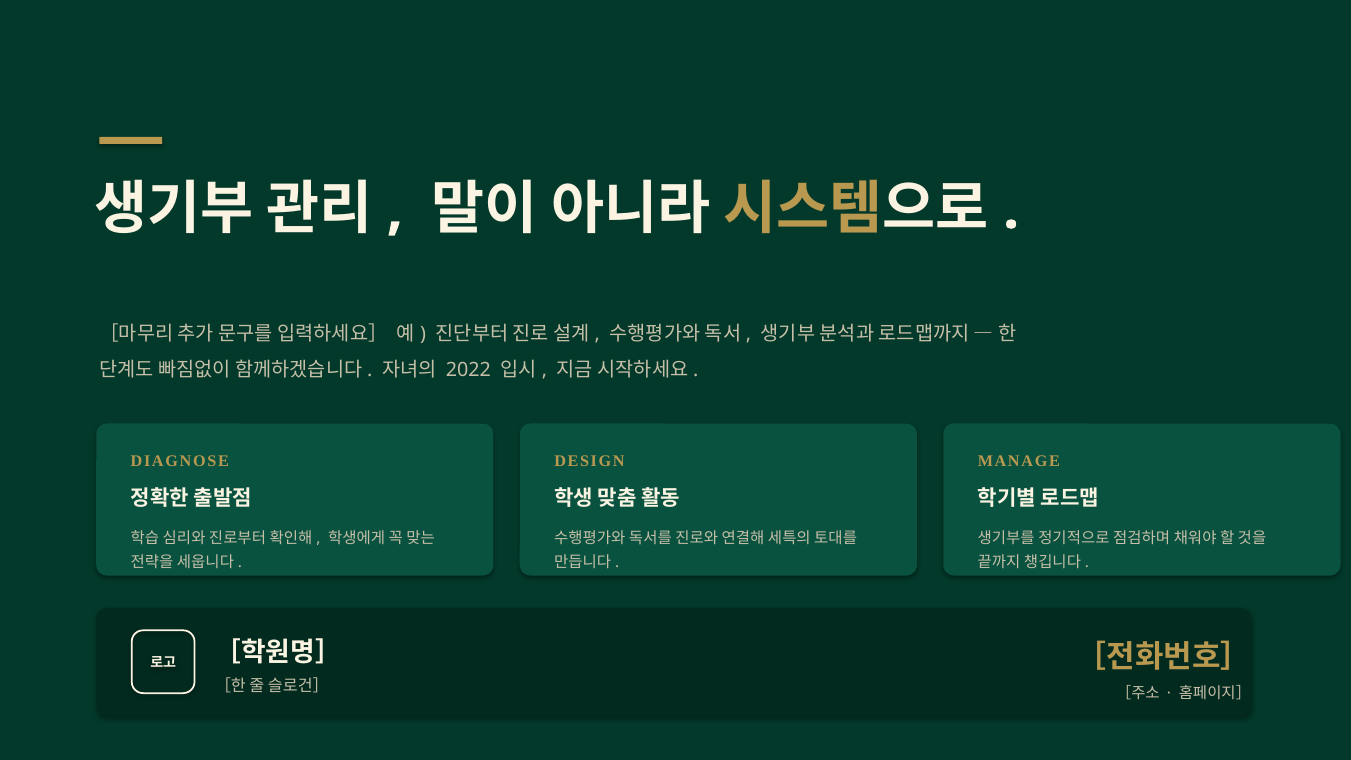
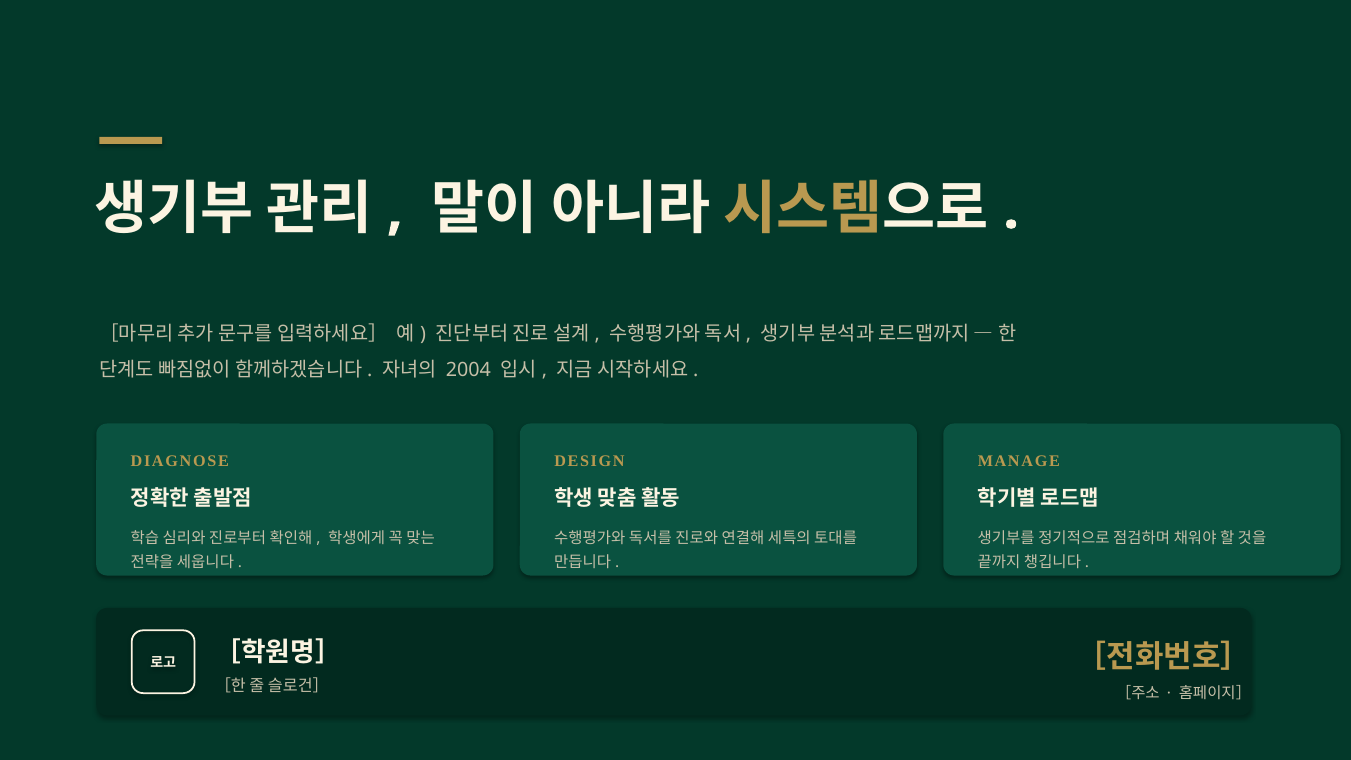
2022: 2022 -> 2004 (468, 369)
